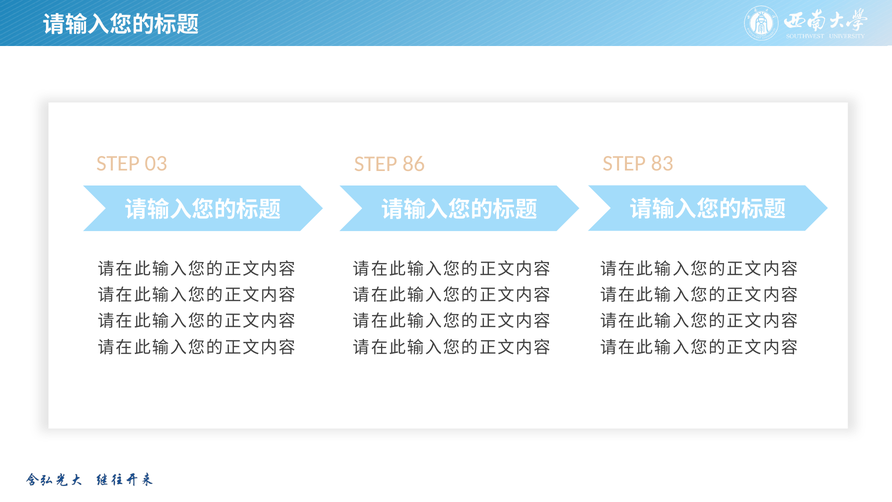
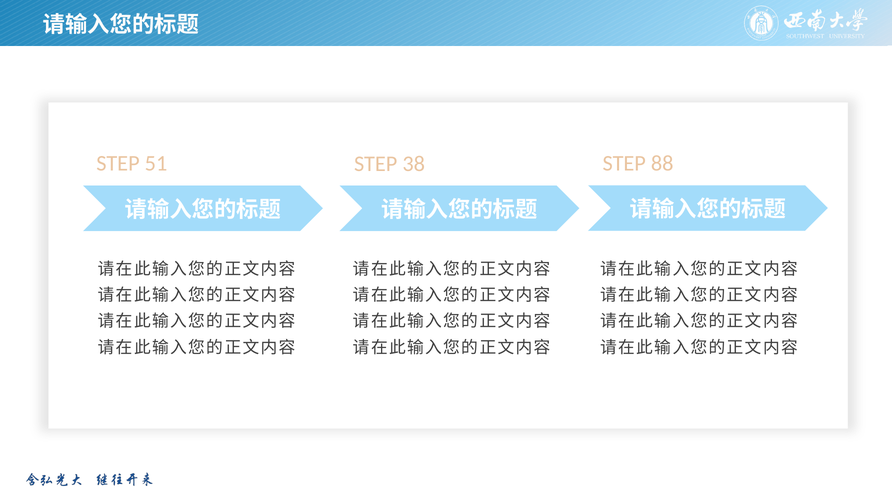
03: 03 -> 51 (156, 163)
86: 86 -> 38 (414, 164)
83: 83 -> 88 (662, 163)
